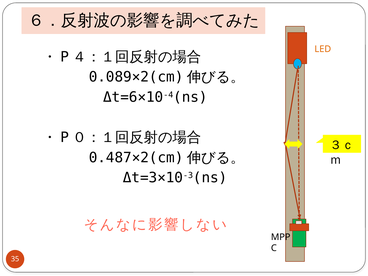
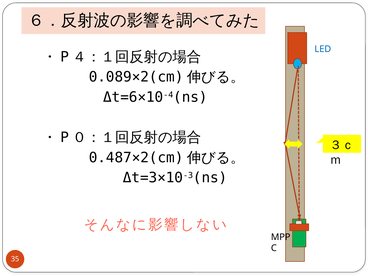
LED colour: orange -> blue (323, 49)
